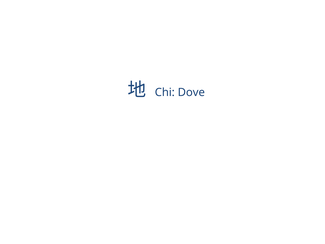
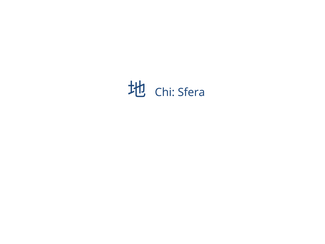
Dove: Dove -> Sfera (191, 92)
